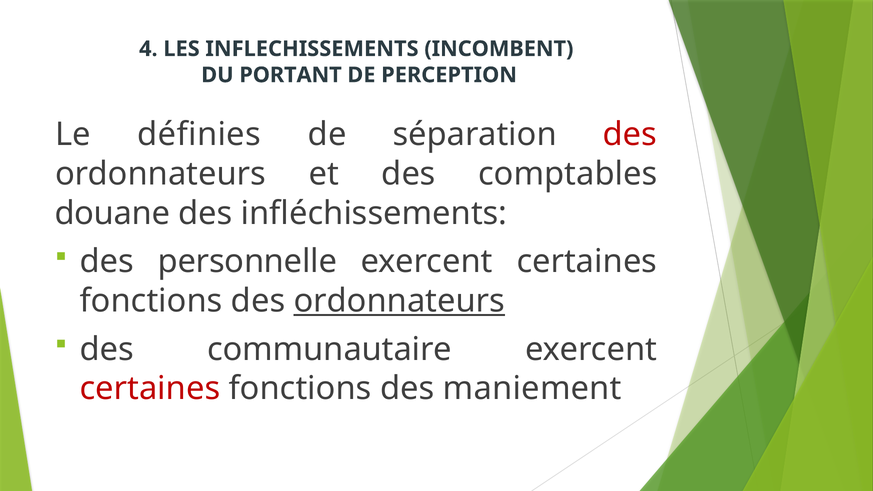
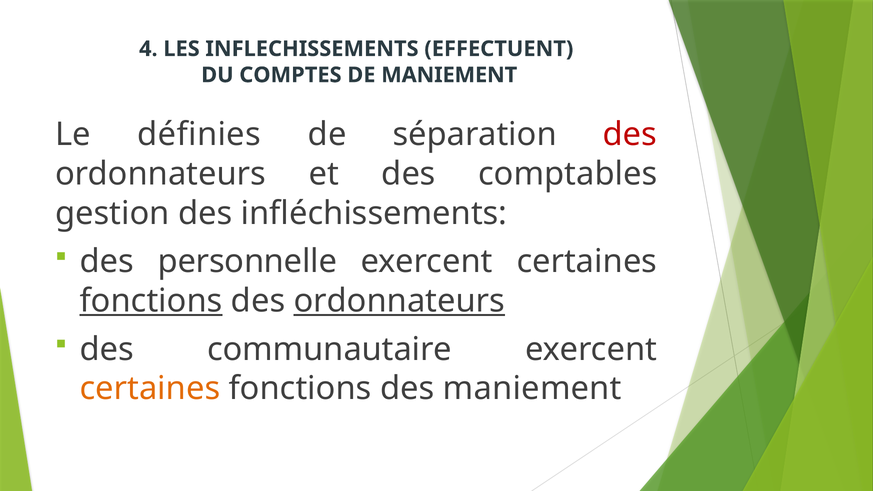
INCOMBENT: INCOMBENT -> EFFECTUENT (499, 49)
PORTANT: PORTANT -> COMPTES (290, 75)
DE PERCEPTION: PERCEPTION -> MANIEMENT (449, 75)
douane: douane -> gestion (112, 213)
fonctions underline: none -> present (151, 301)
certaines colour: red -> orange (150, 389)
